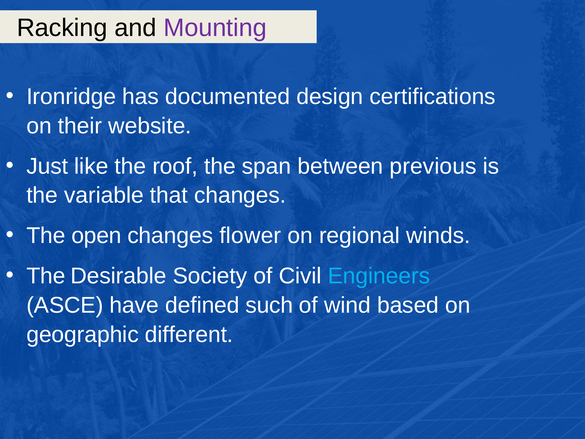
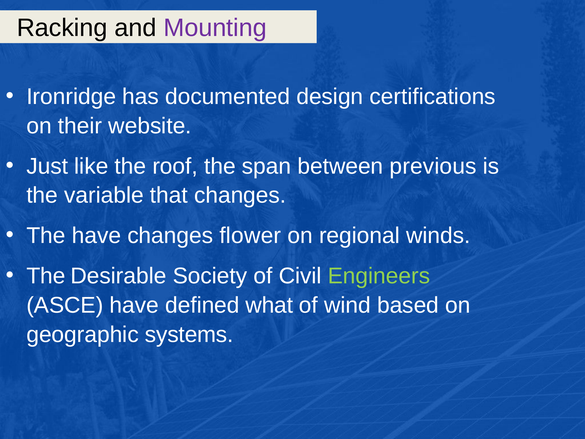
The open: open -> have (96, 236)
Engineers colour: light blue -> light green (379, 276)
such: such -> what (269, 305)
different: different -> systems (189, 334)
